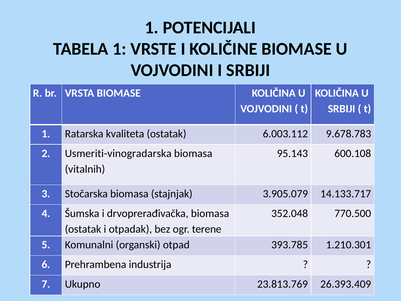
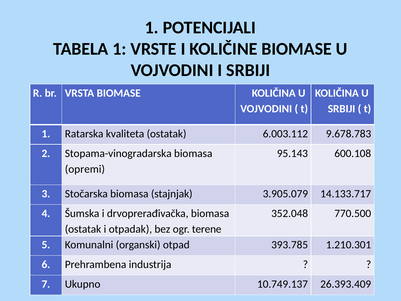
Usmeriti-vinogradarska: Usmeriti-vinogradarska -> Stopama-vinogradarska (118, 153)
vitalnih: vitalnih -> opremi (85, 169)
23.813.769: 23.813.769 -> 10.749.137 (283, 284)
